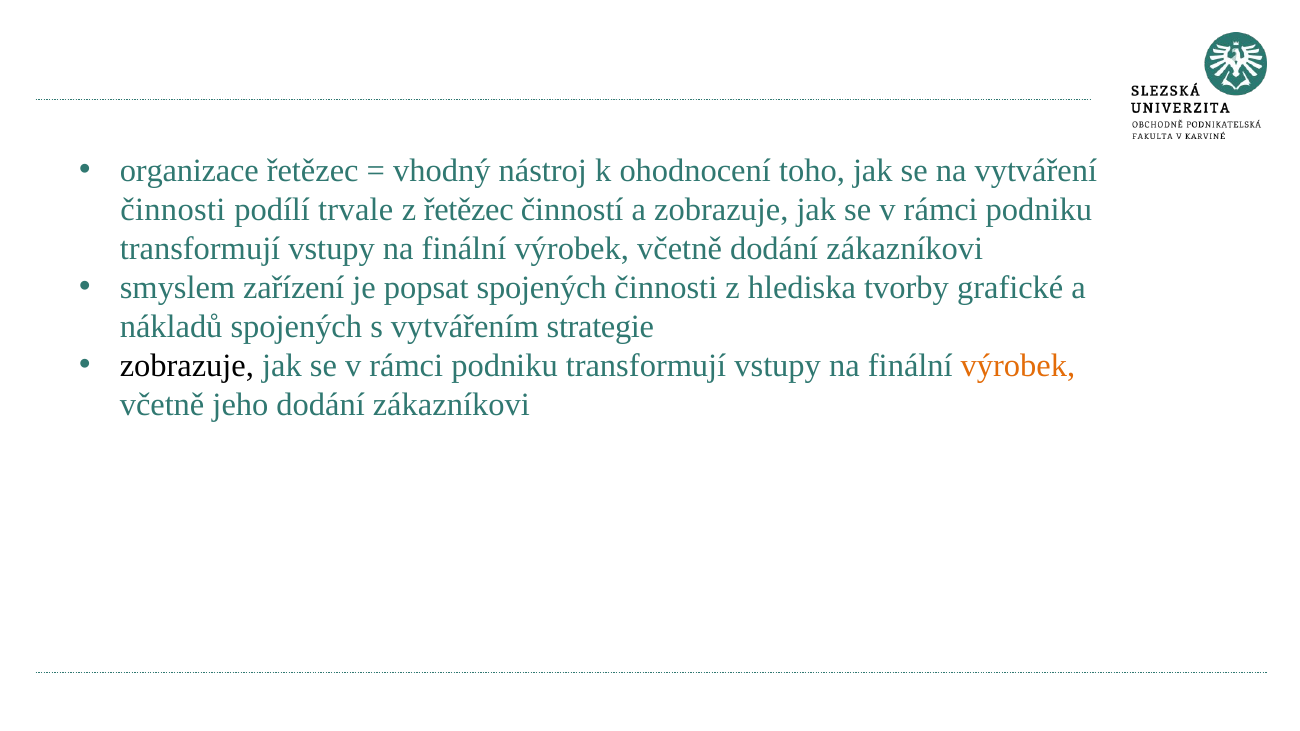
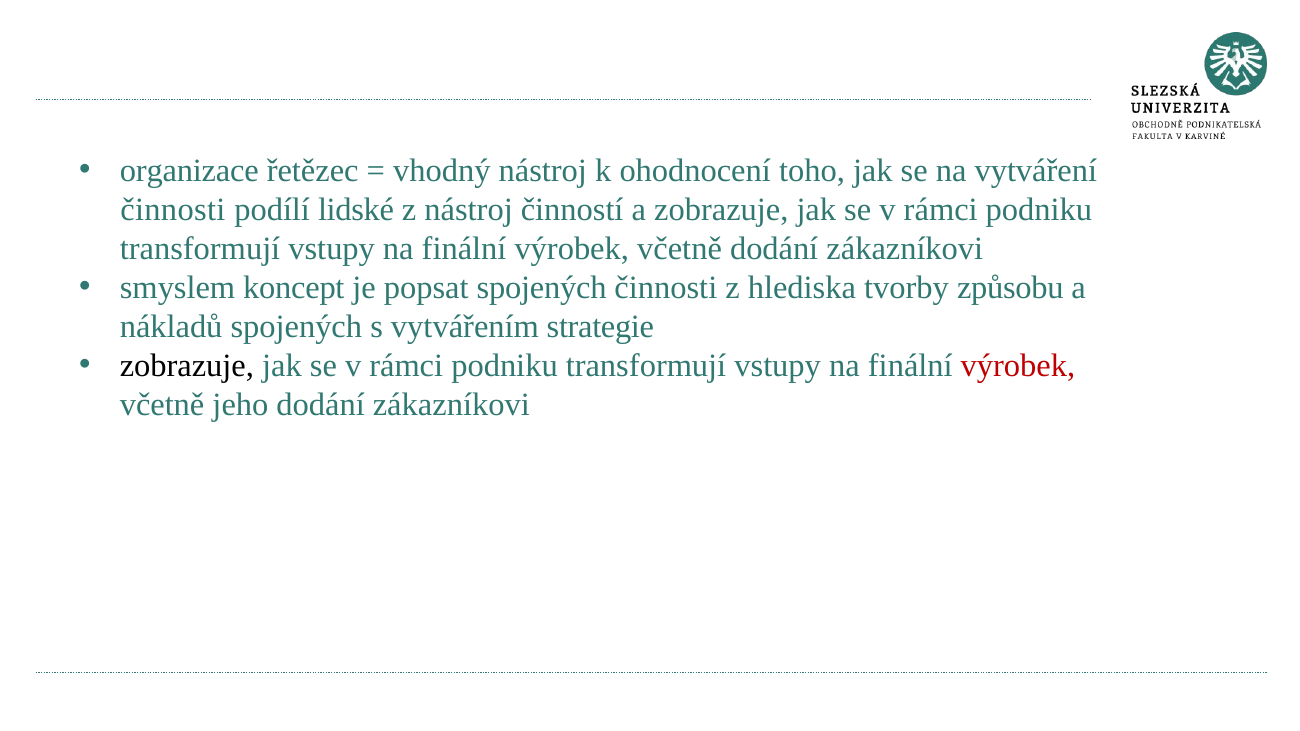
trvale: trvale -> lidské (356, 210)
z řetězec: řetězec -> nástroj (469, 210)
zařízení: zařízení -> koncept (294, 288)
grafické: grafické -> způsobu (1010, 288)
výrobek colour: orange -> red (1018, 366)
